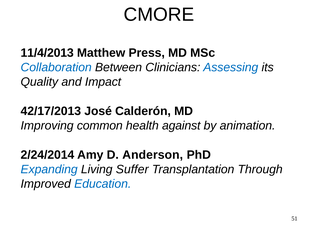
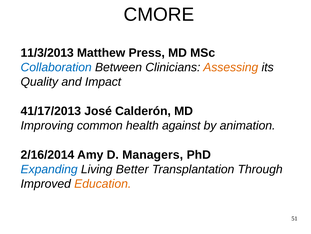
11/4/2013: 11/4/2013 -> 11/3/2013 (47, 53)
Assessing colour: blue -> orange (231, 67)
42/17/2013: 42/17/2013 -> 41/17/2013 (51, 111)
2/24/2014: 2/24/2014 -> 2/16/2014 (47, 154)
Anderson: Anderson -> Managers (153, 154)
Suffer: Suffer -> Better (132, 169)
Education colour: blue -> orange (103, 183)
